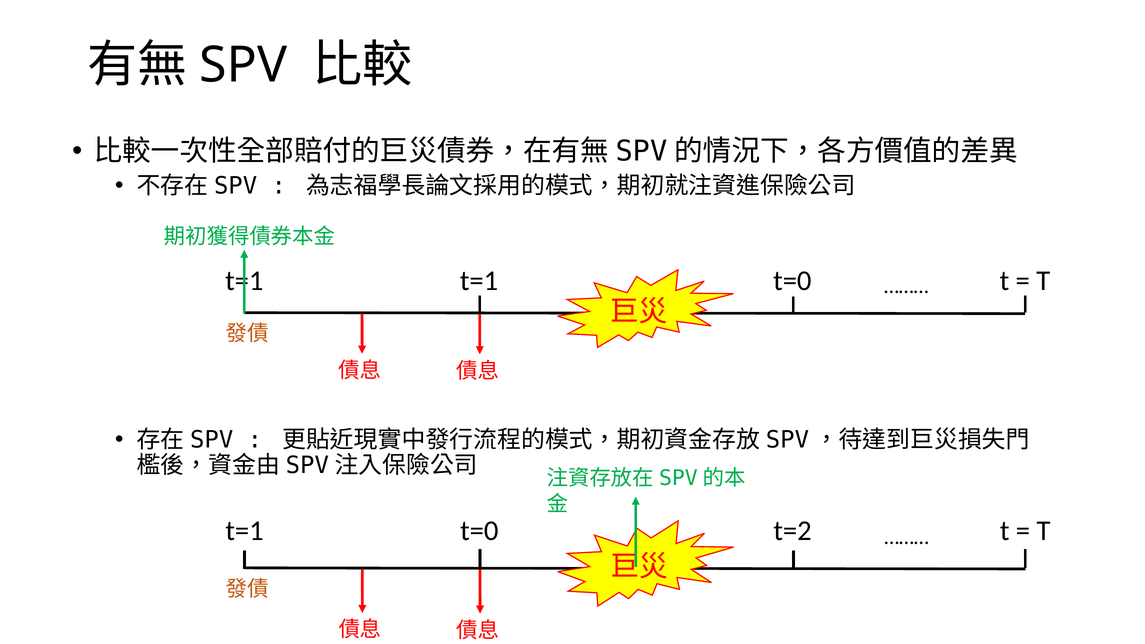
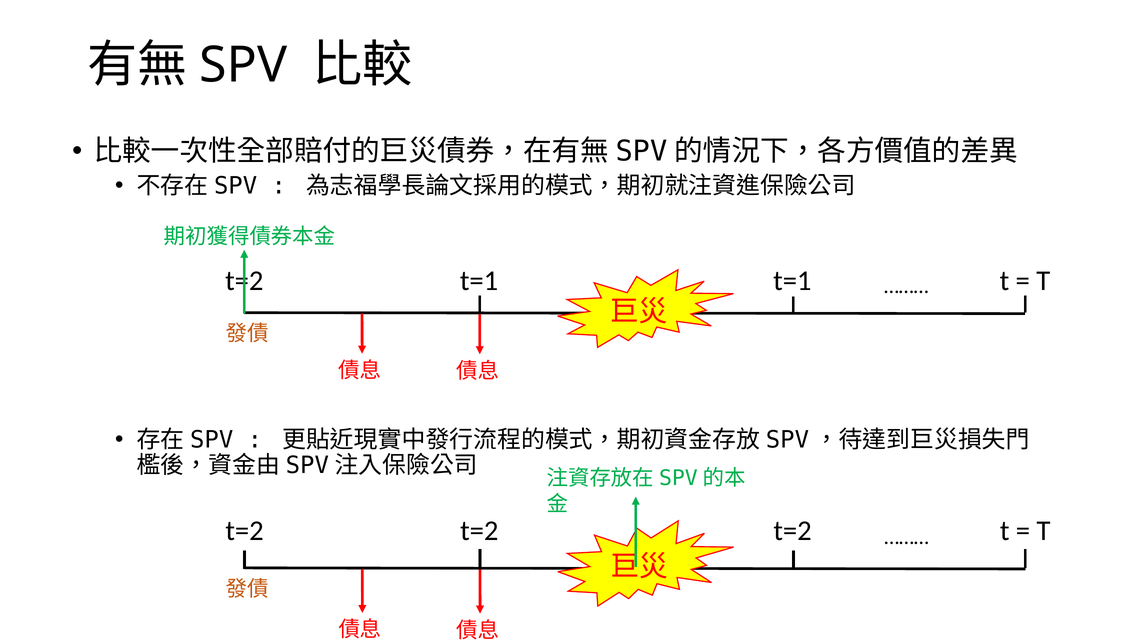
t=1: t=1 -> t=2 (244, 281)
t=0: t=0 -> t=1 (792, 281)
t=1: t=1 -> t=2 (245, 531)
t=0: t=0 -> t=2 (479, 531)
